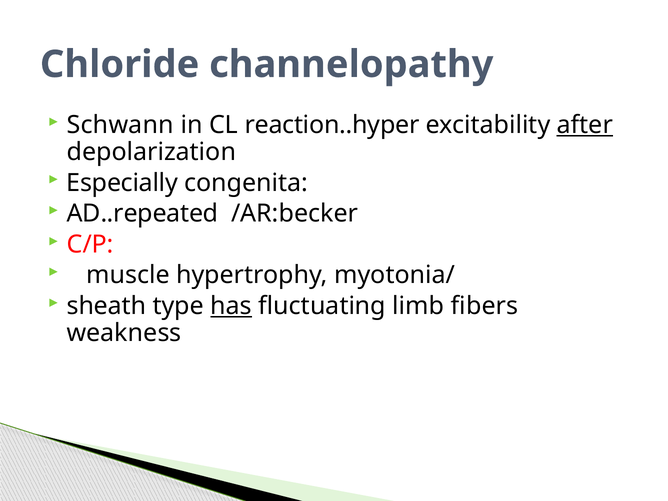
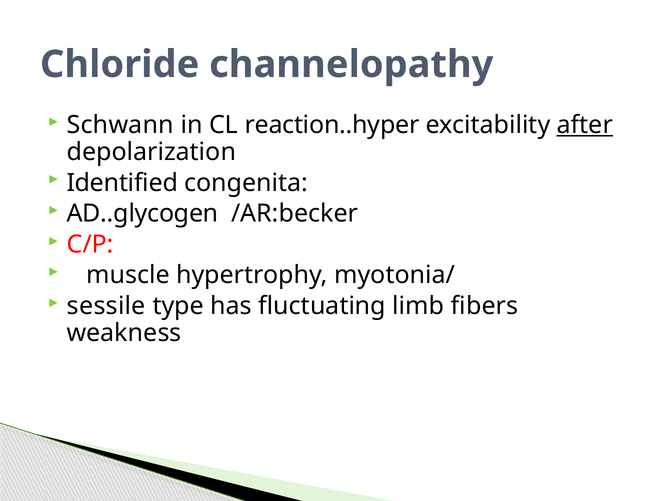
Especially: Especially -> Identified (122, 183)
AD..repeated: AD..repeated -> AD..glycogen (143, 214)
sheath: sheath -> sessile (106, 306)
has underline: present -> none (231, 306)
